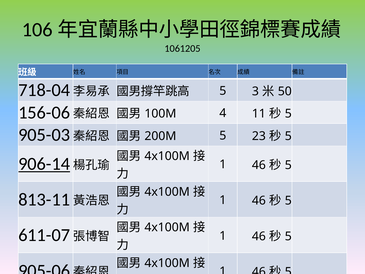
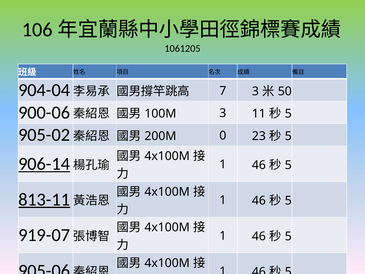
718-04: 718-04 -> 904-04 (44, 90)
5: 5 -> 7 (223, 91)
156-06: 156-06 -> 900-06 (44, 112)
4: 4 -> 3 (223, 113)
905-03: 905-03 -> 905-02 (44, 135)
5: 5 -> 0 (223, 135)
813-11 underline: none -> present (44, 199)
611-07: 611-07 -> 919-07 (44, 235)
